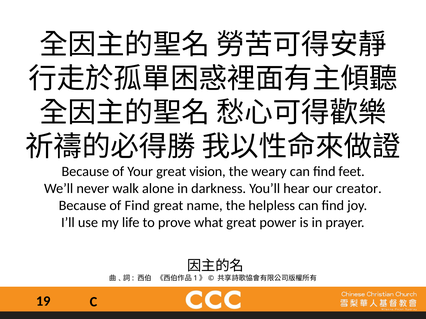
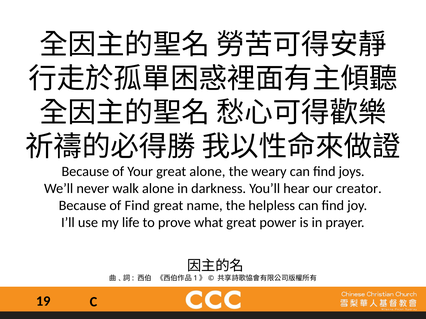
great vision: vision -> alone (207, 172)
feet: feet -> joys (352, 172)
